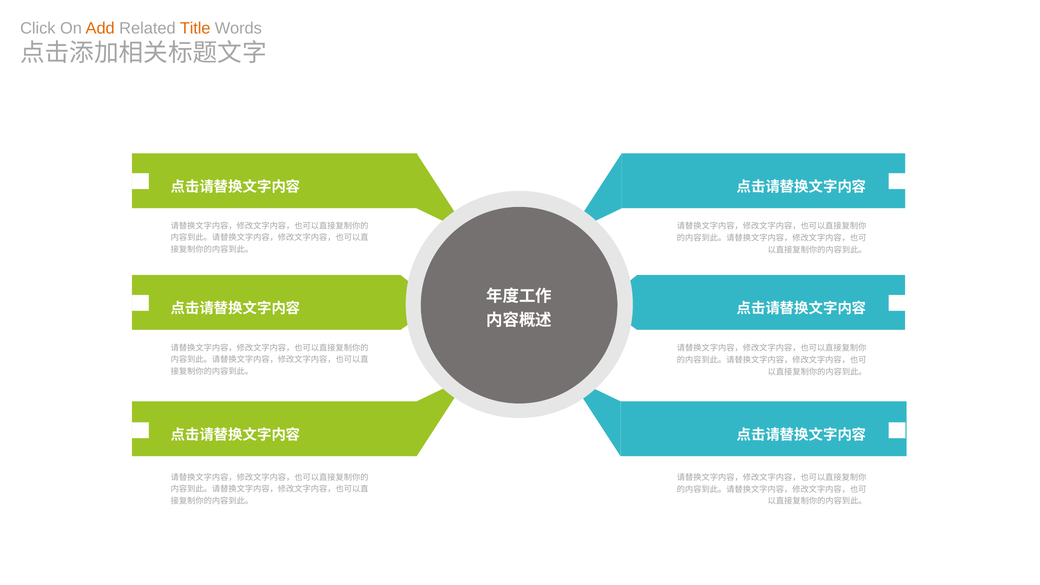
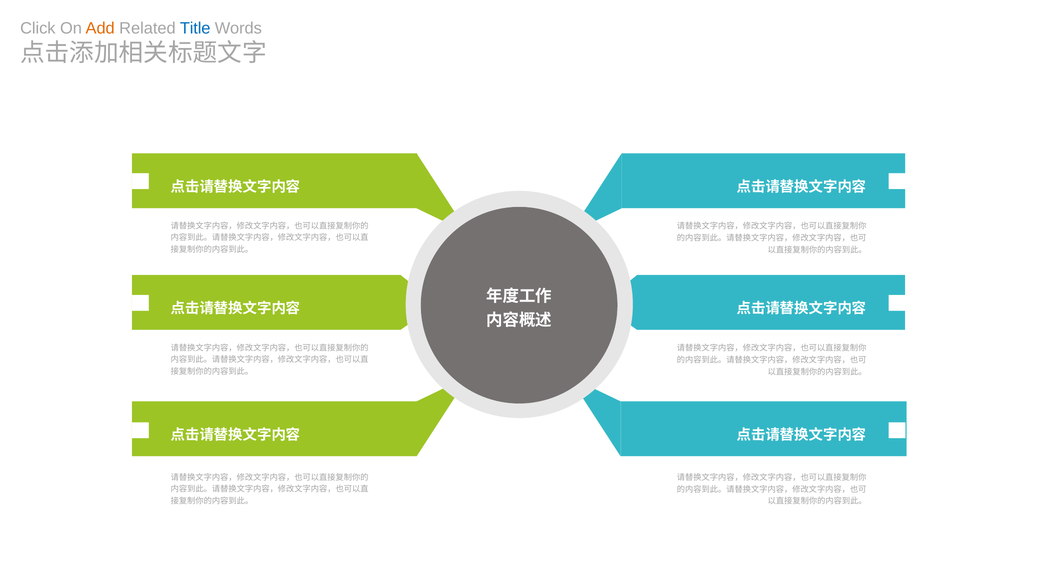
Title colour: orange -> blue (195, 28)
